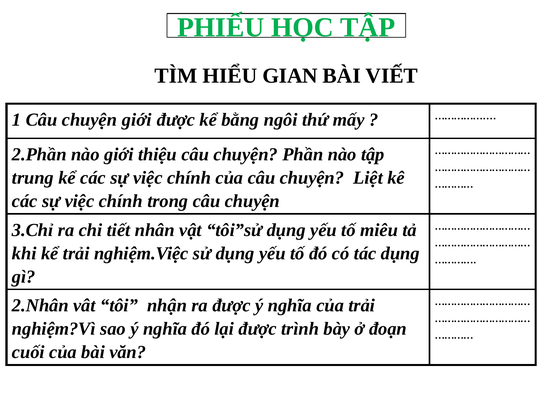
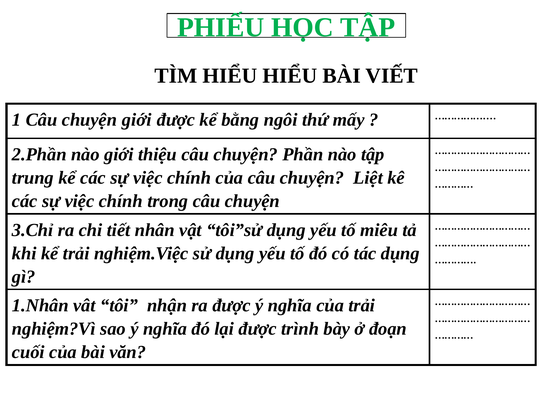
HIỂU GIAN: GIAN -> HIỂU (290, 76)
2.Nhân: 2.Nhân -> 1.Nhân (40, 306)
